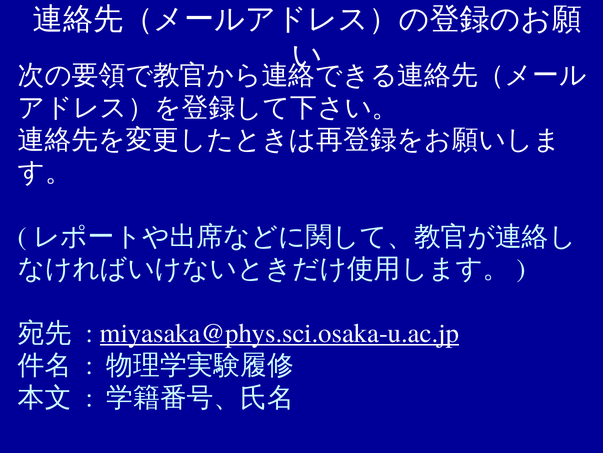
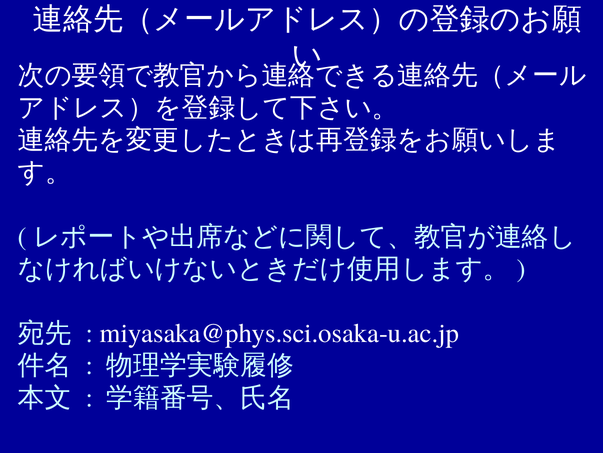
miyasaka@phys.sci.osaka-u.ac.jp underline: present -> none (279, 333)
